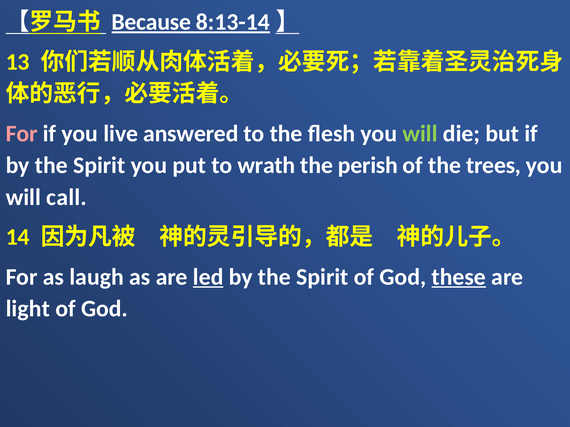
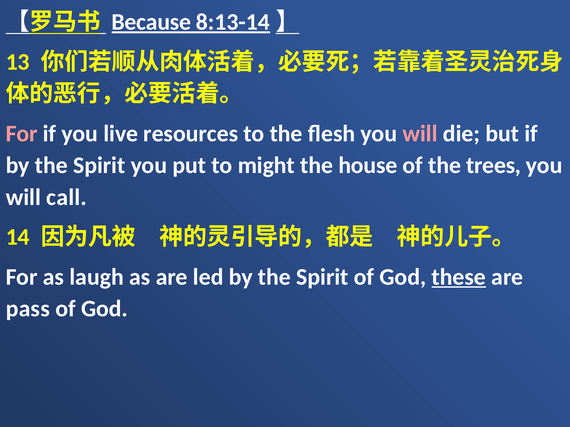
answered: answered -> resources (191, 134)
will colour: light green -> pink (420, 134)
wrath: wrath -> might (266, 166)
perish: perish -> house (368, 166)
led underline: present -> none (208, 277)
light: light -> pass (28, 309)
